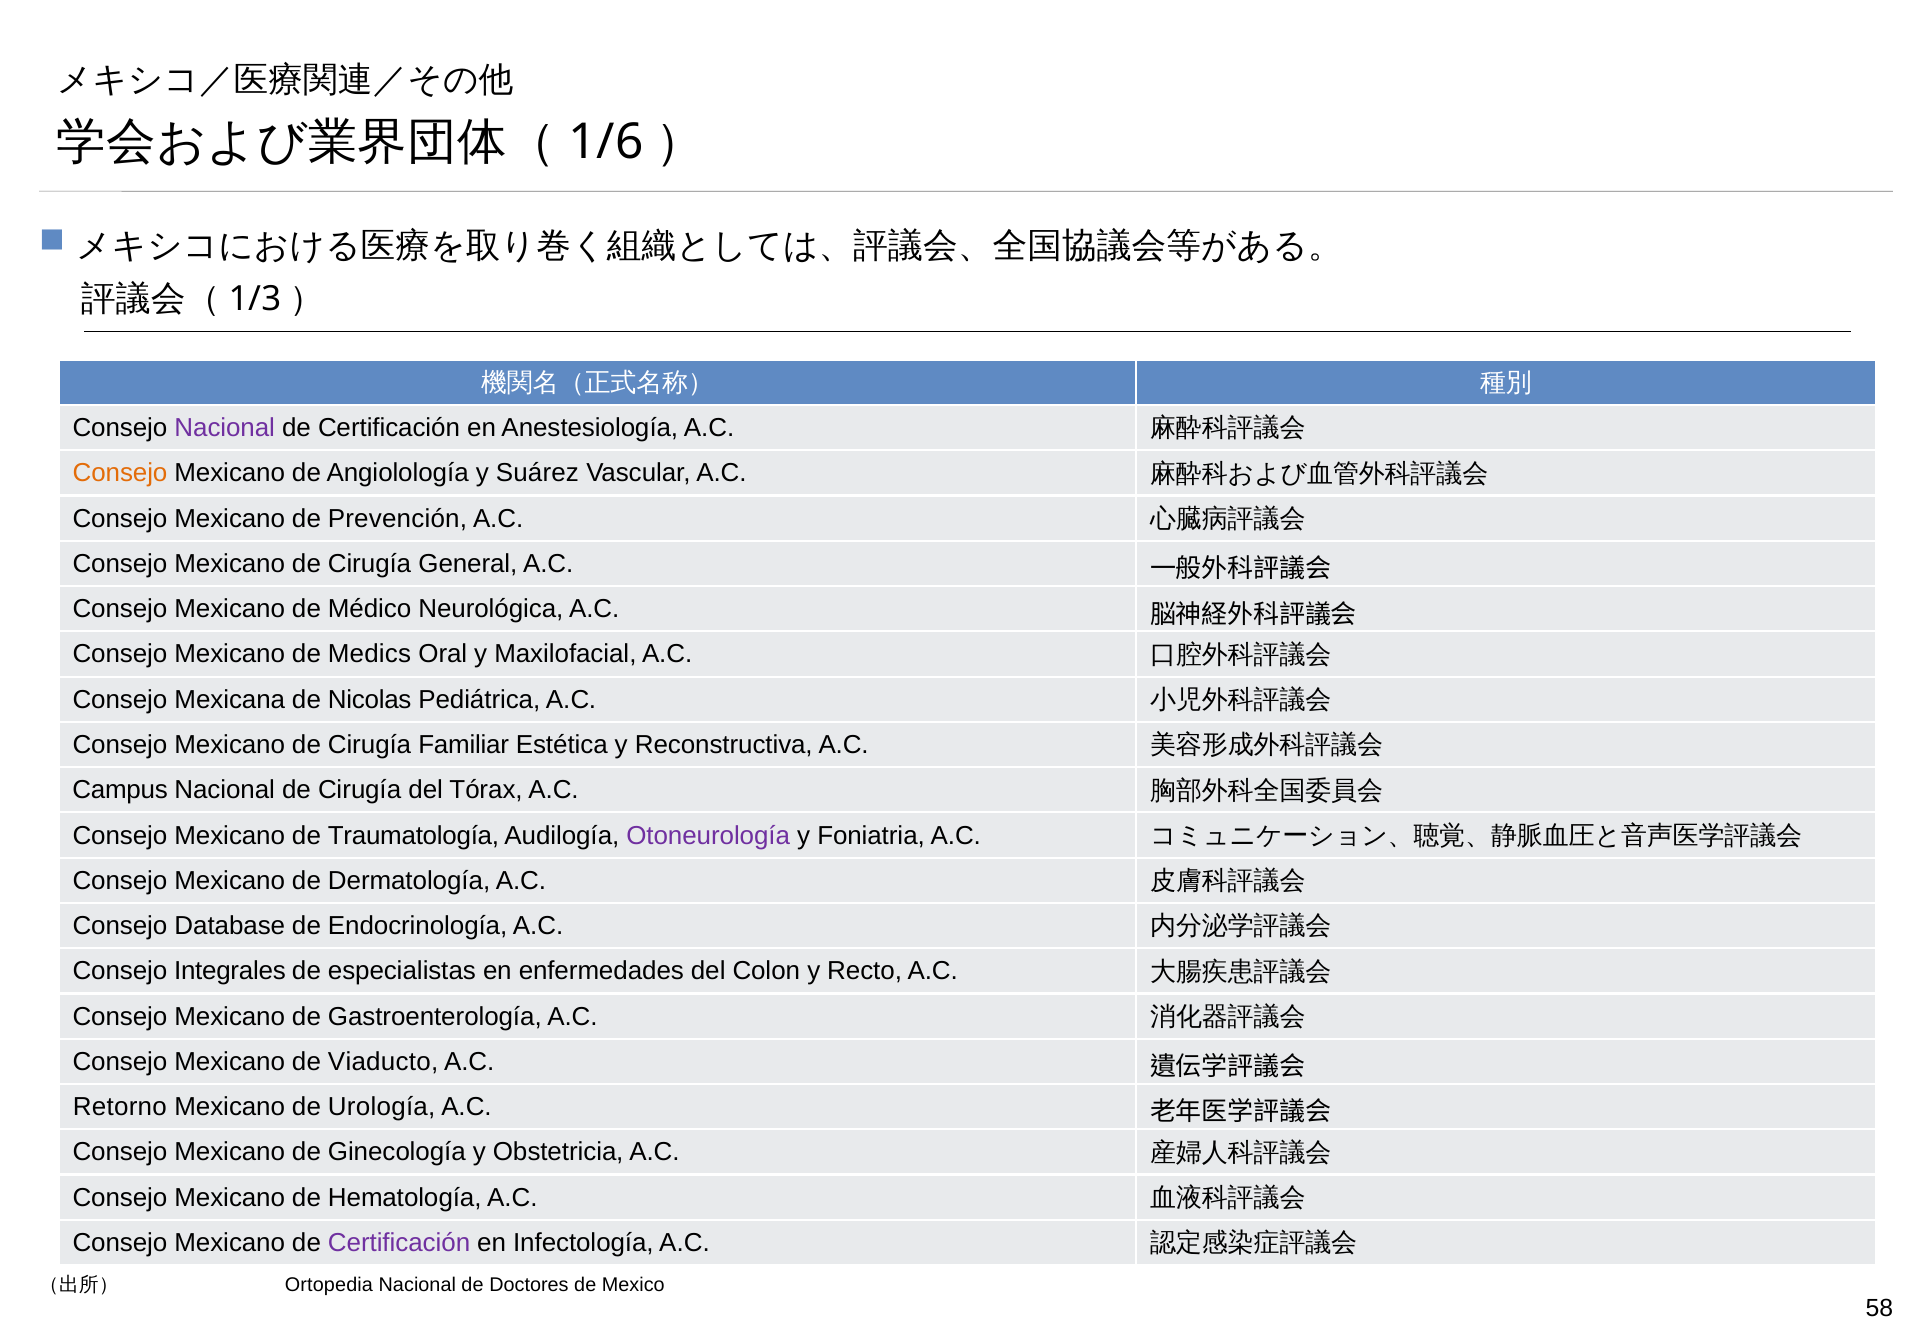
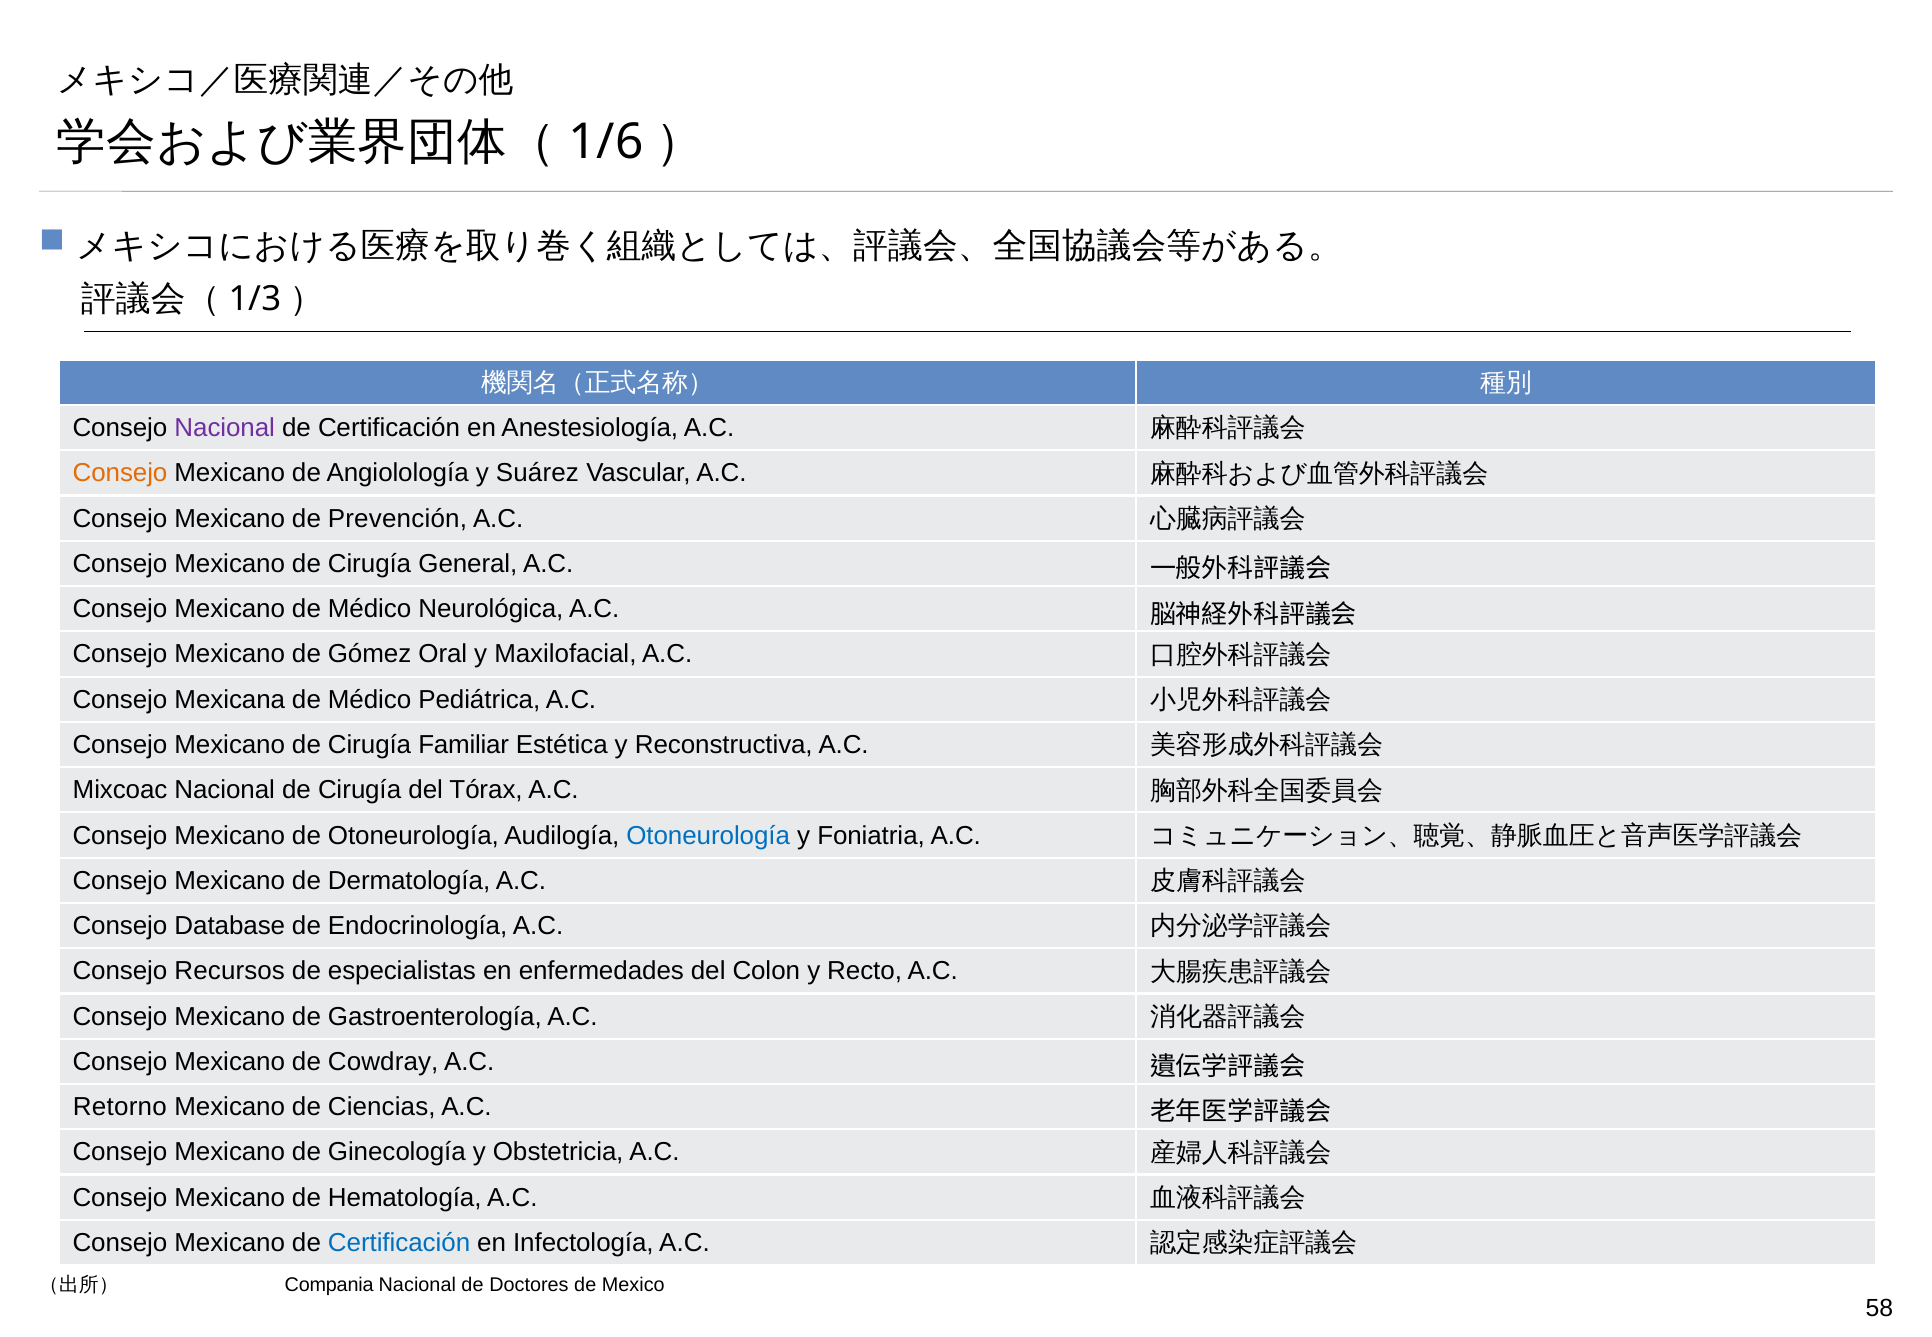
Medics: Medics -> Gómez (370, 655)
Nicolas: Nicolas -> Médico (370, 700)
Campus: Campus -> Mixcoac (120, 791)
de Traumatología: Traumatología -> Otoneurología (413, 836)
Otoneurología colour: purple -> blue (708, 836)
Integrales: Integrales -> Recursos (230, 972)
Viaducto: Viaducto -> Cowdray (383, 1062)
Urología: Urología -> Ciencias (382, 1108)
Certificación colour: purple -> blue (399, 1243)
Ortopedia: Ortopedia -> Compania (329, 1286)
